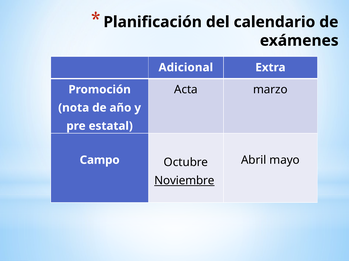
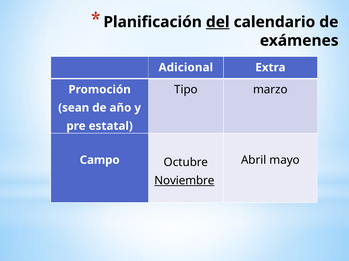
del underline: none -> present (218, 22)
Acta: Acta -> Tipo (186, 90)
nota: nota -> sean (74, 108)
